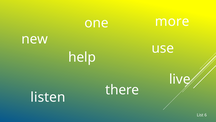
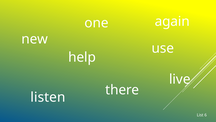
more: more -> again (172, 21)
